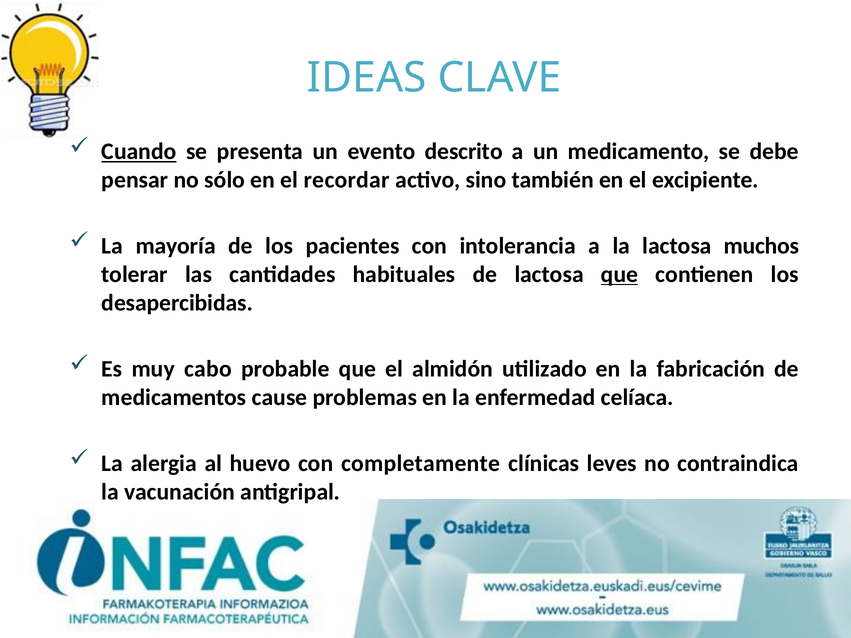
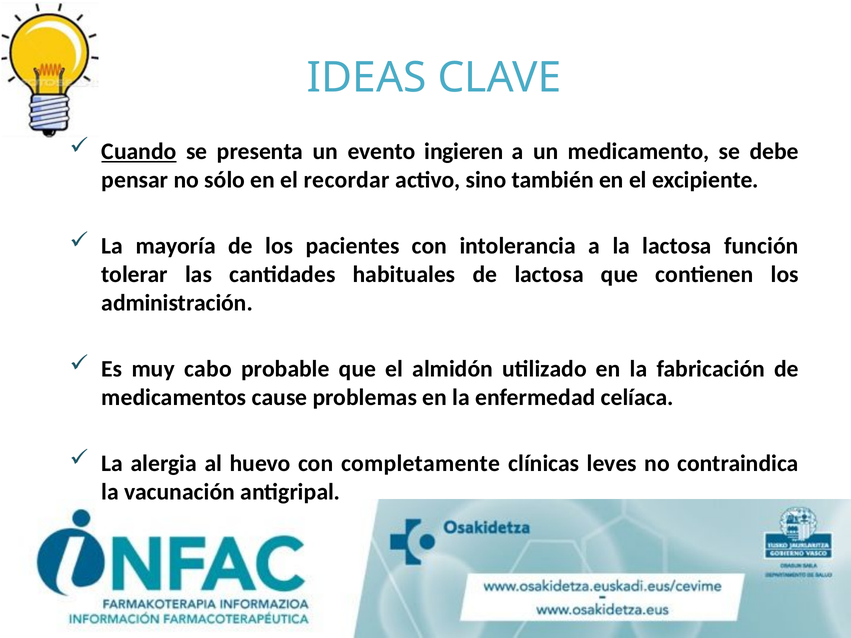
descrito: descrito -> ingieren (464, 152)
muchos: muchos -> función (761, 246)
que underline: present -> none (620, 274)
desapercibidas: desapercibidas -> administración (177, 303)
